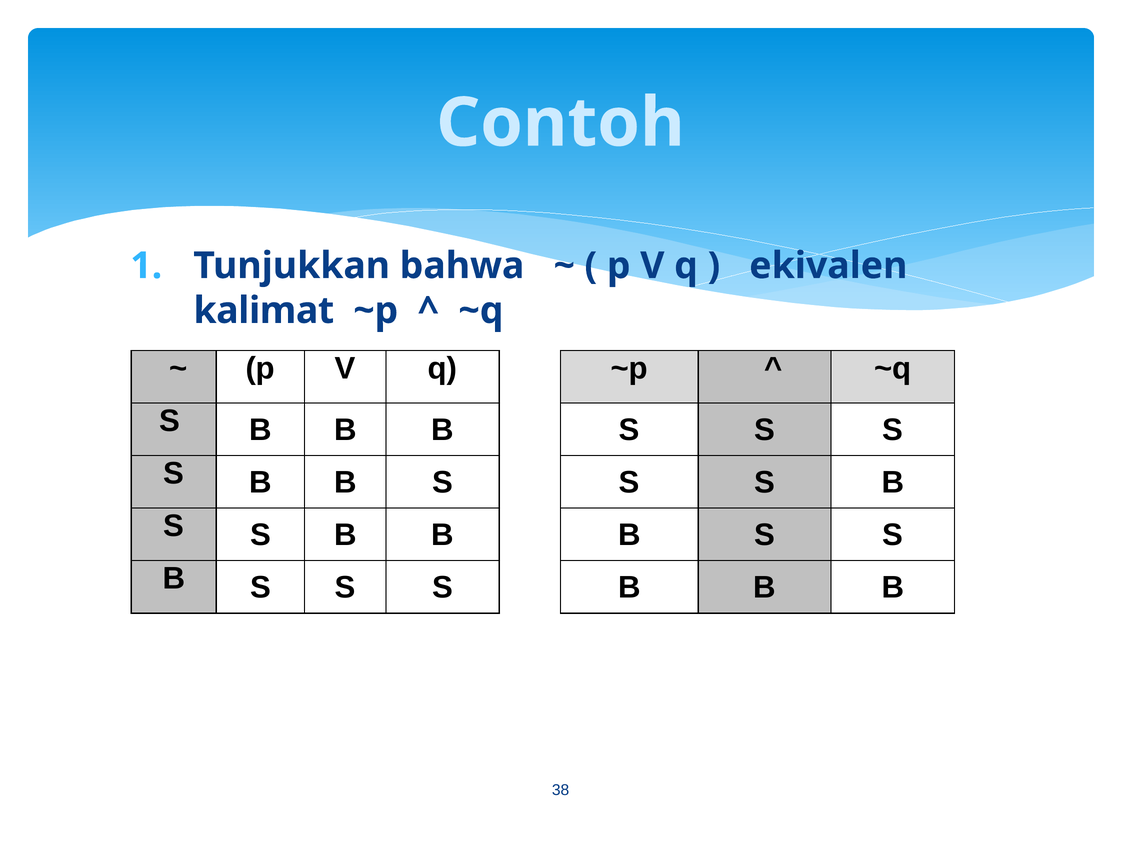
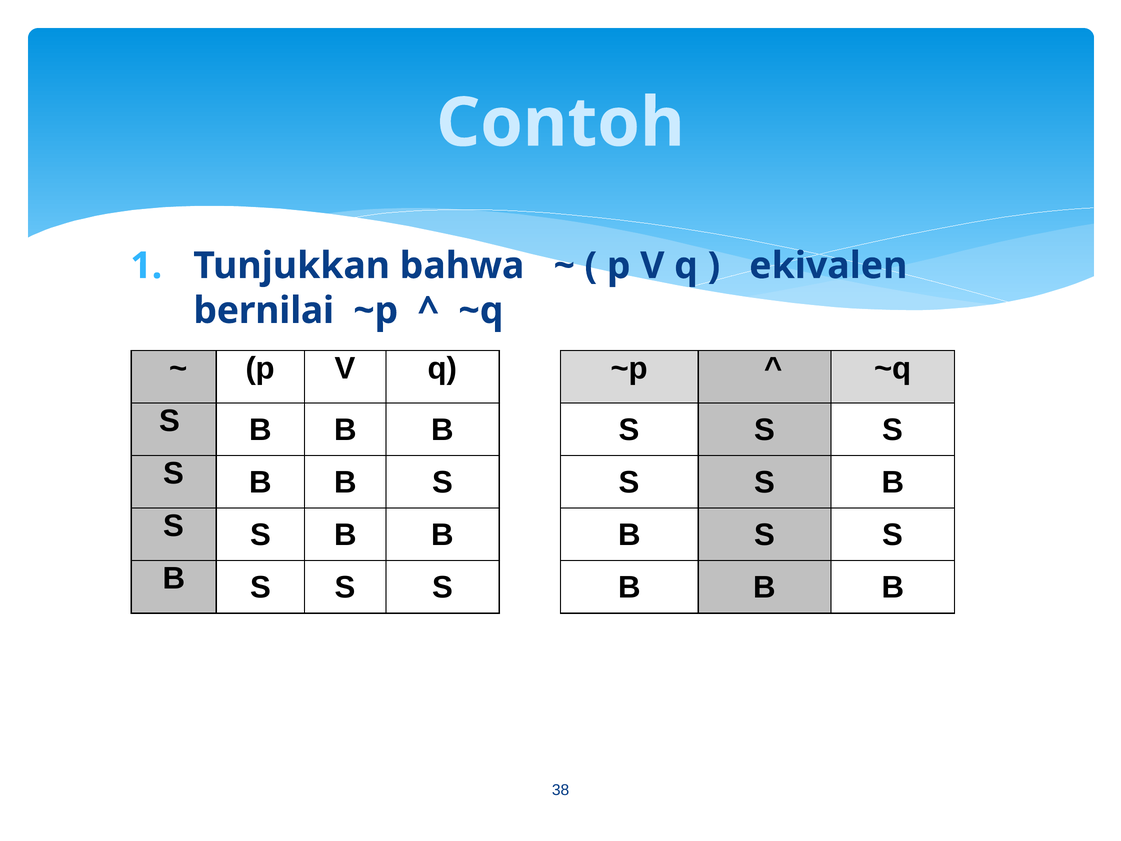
kalimat: kalimat -> bernilai (264, 311)
